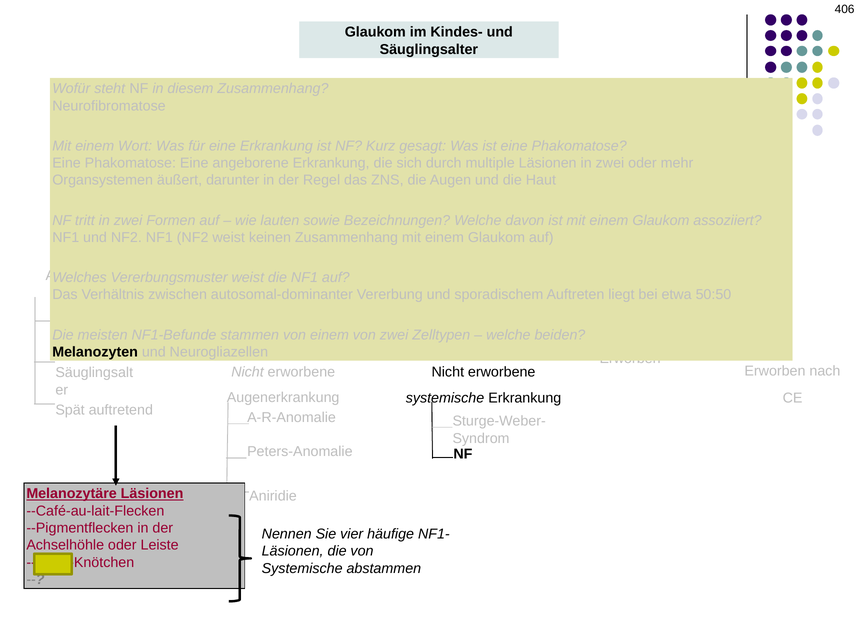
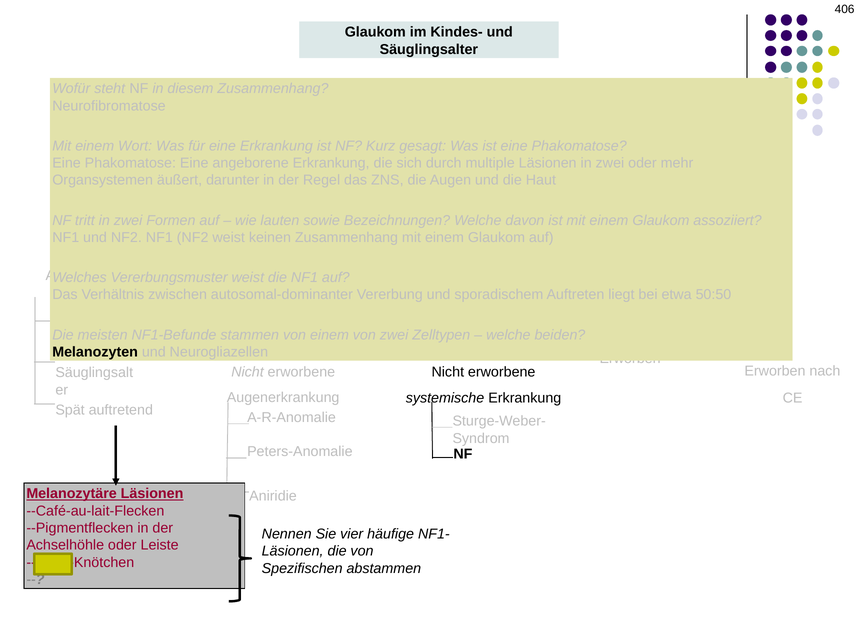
Systemische: Systemische -> Spezifischen (302, 568)
